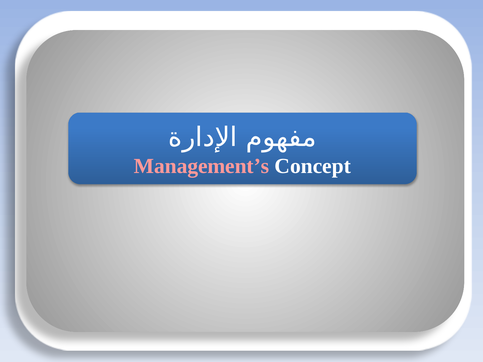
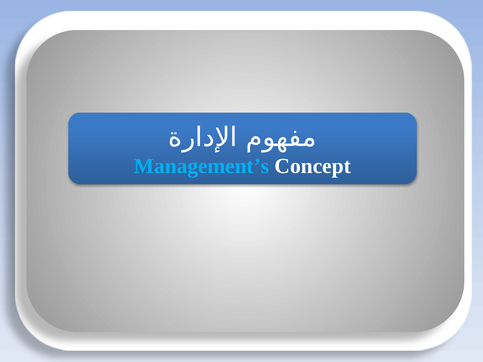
Management’s colour: pink -> light blue (202, 166)
